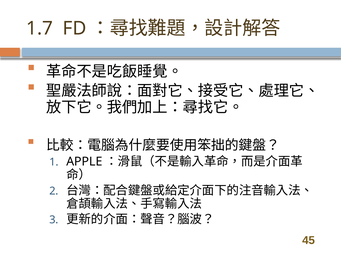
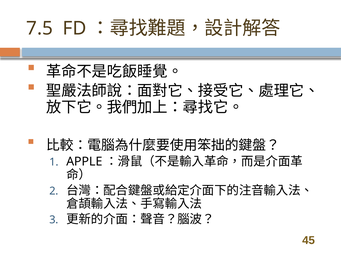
1.7: 1.7 -> 7.5 (40, 28)
